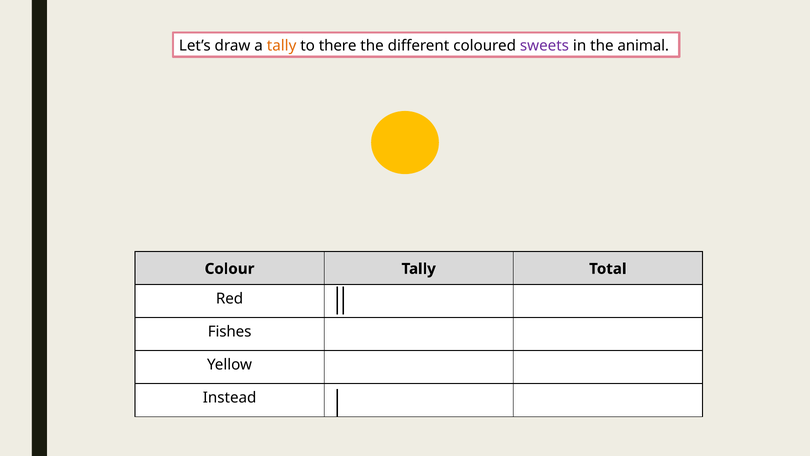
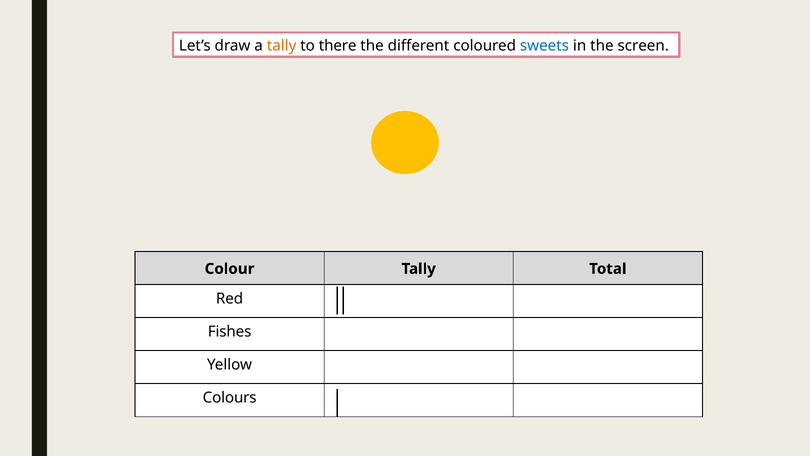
sweets colour: purple -> blue (544, 46)
animal: animal -> screen (643, 46)
Instead: Instead -> Colours (230, 397)
